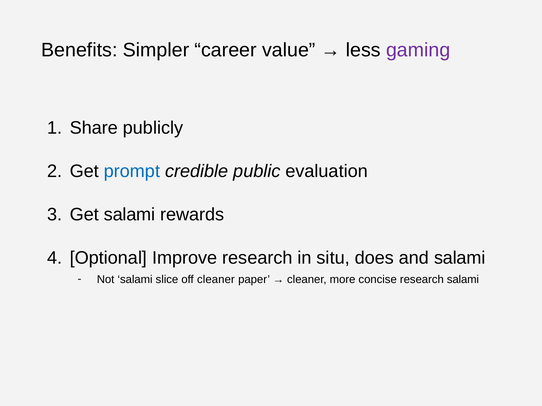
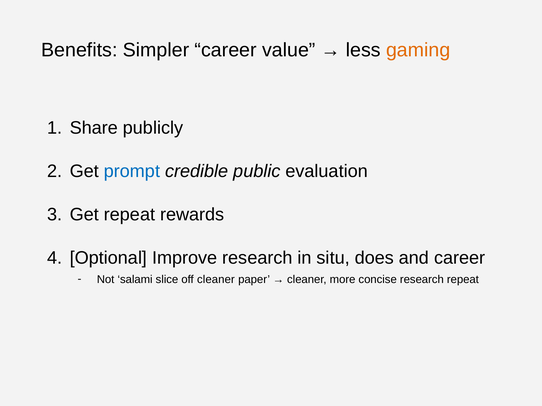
gaming colour: purple -> orange (418, 50)
Get salami: salami -> repeat (129, 215)
and salami: salami -> career (460, 258)
research salami: salami -> repeat (463, 280)
